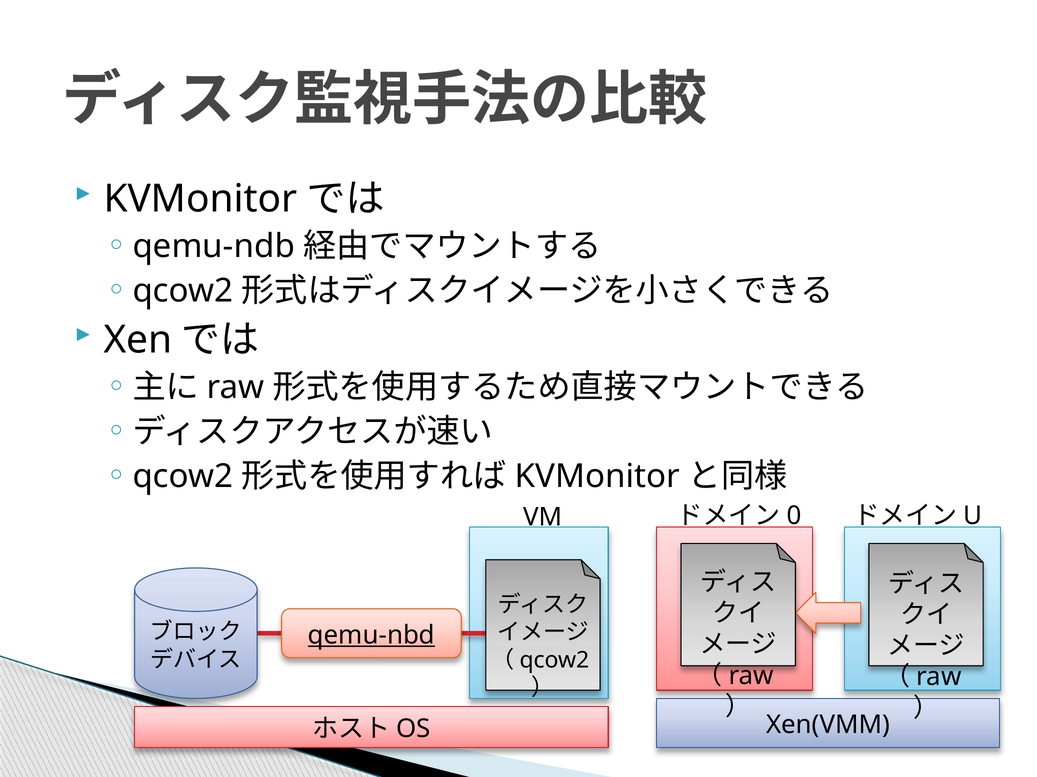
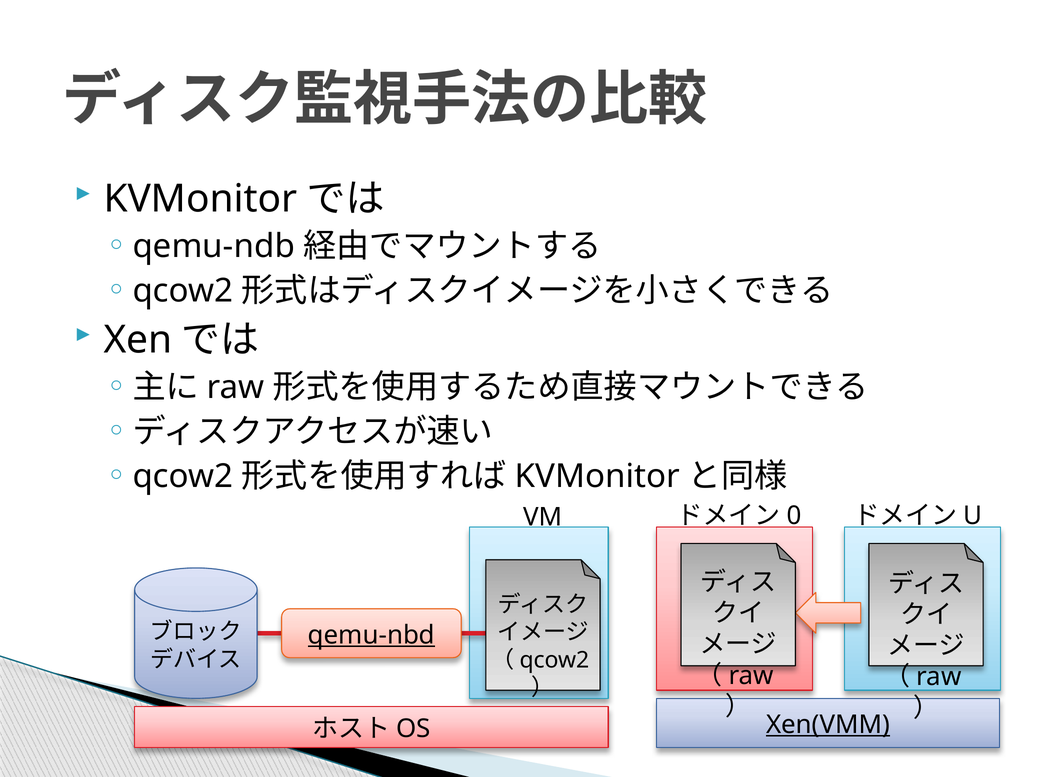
Xen(VMM underline: none -> present (828, 725)
